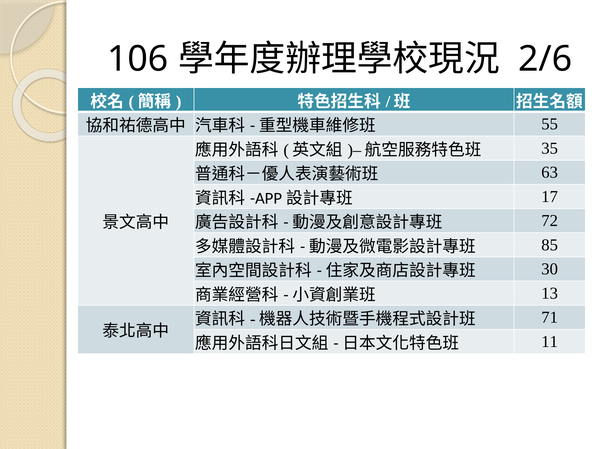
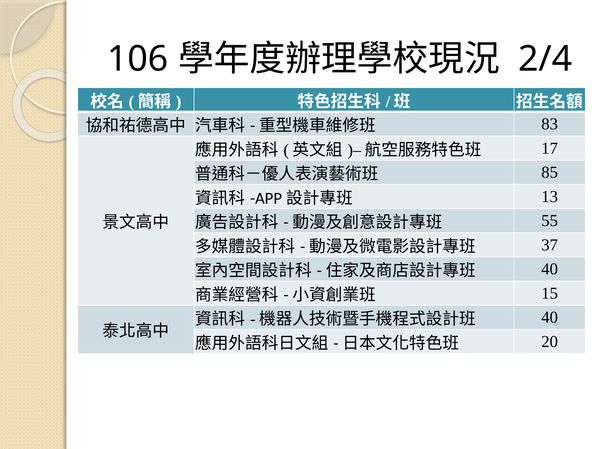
2/6: 2/6 -> 2/4 (545, 59)
55: 55 -> 83 (550, 124)
35: 35 -> 17 (550, 148)
63: 63 -> 85 (550, 173)
17: 17 -> 13 (550, 197)
72: 72 -> 55 (550, 221)
85: 85 -> 37 (550, 245)
30: 30 -> 40 (550, 269)
13: 13 -> 15 (550, 293)
71: 71 -> 40 (550, 318)
11: 11 -> 20 (550, 342)
